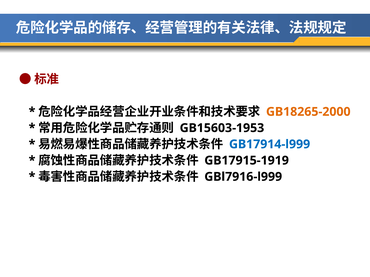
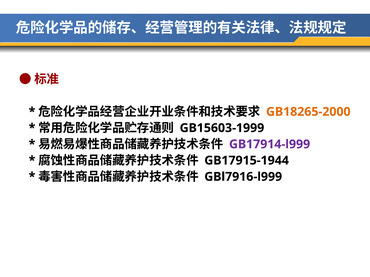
GB15603-1953: GB15603-1953 -> GB15603-1999 (222, 128)
GB17914-l999 colour: blue -> purple (270, 144)
GB17915-1919: GB17915-1919 -> GB17915-1944 (247, 161)
